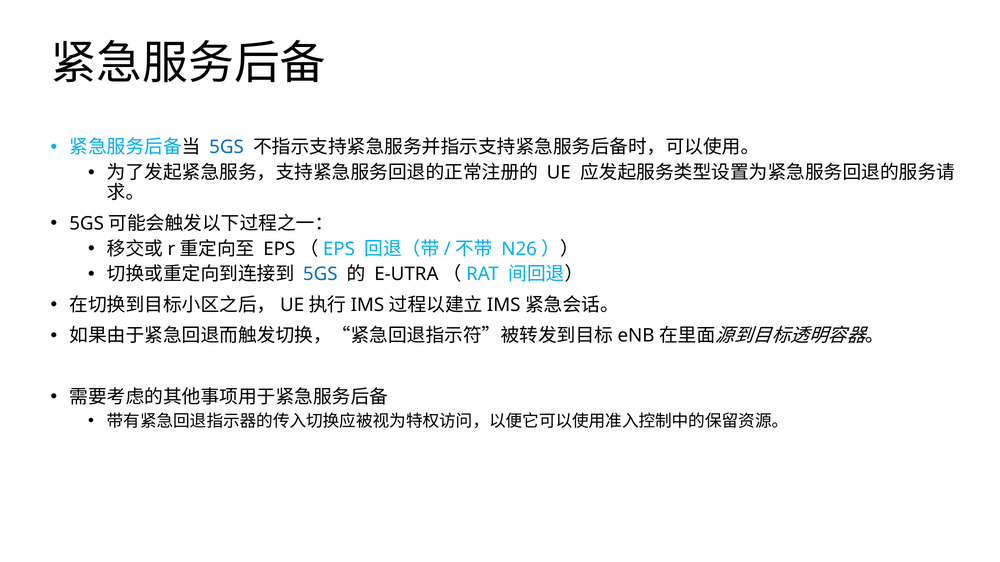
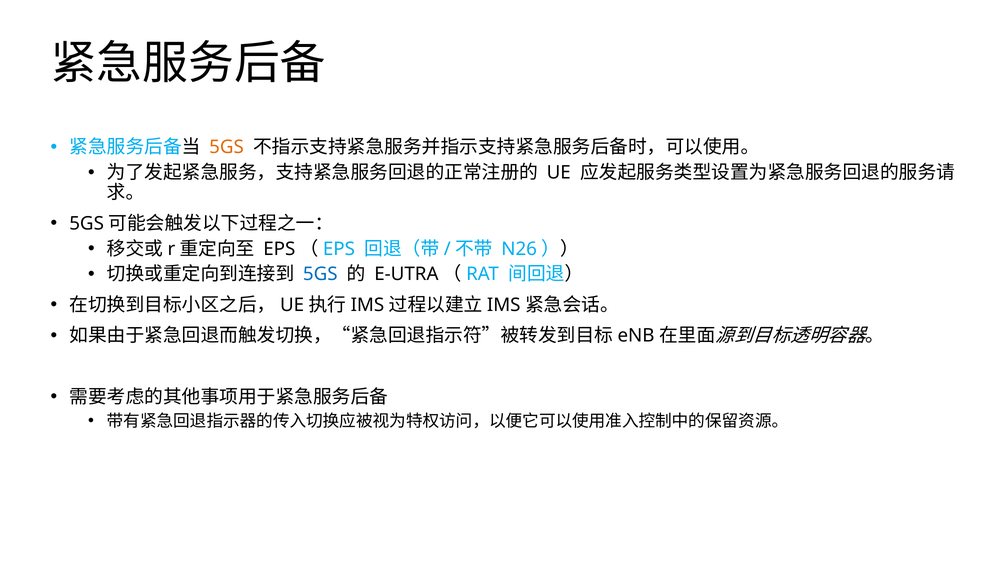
5GS colour: blue -> orange (227, 147)
